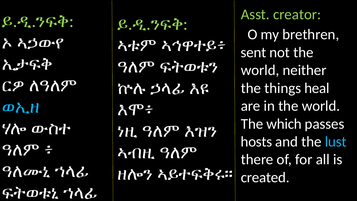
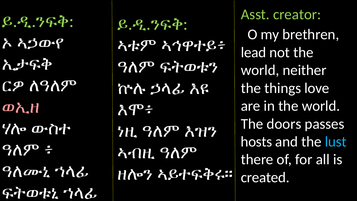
sent: sent -> lead (254, 52)
heal: heal -> love (317, 88)
ወኢዘ colour: light blue -> pink (21, 107)
which: which -> doors (284, 124)
